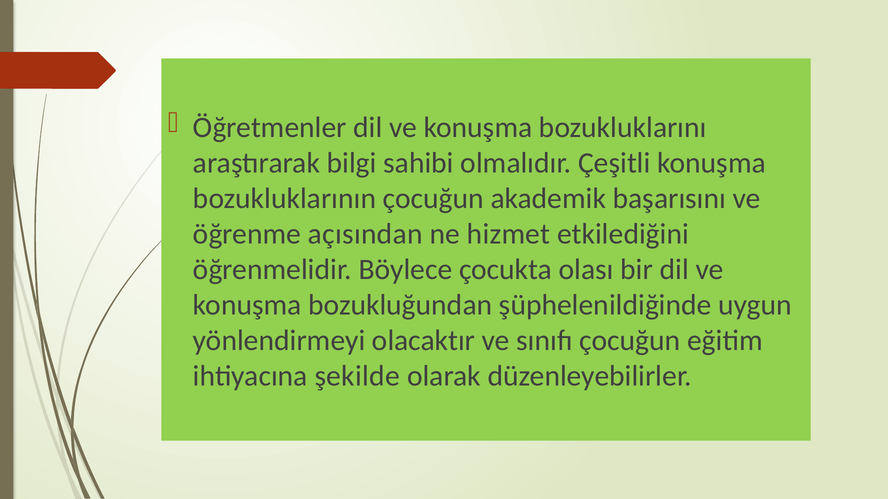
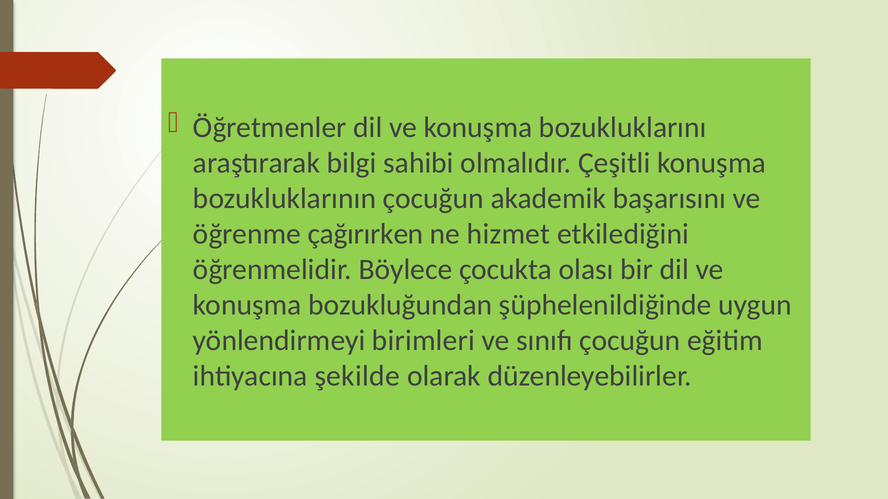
açısından: açısından -> çağırırken (366, 234)
olacaktır: olacaktır -> birimleri (423, 341)
